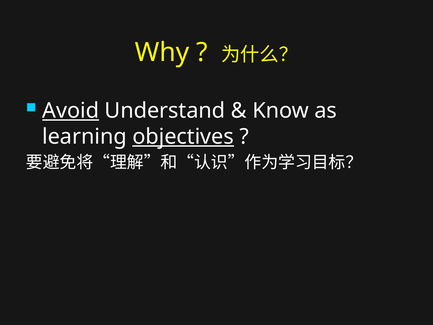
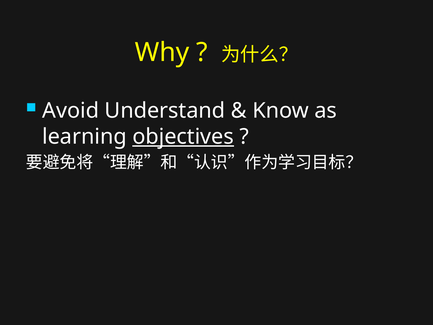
Avoid underline: present -> none (71, 110)
